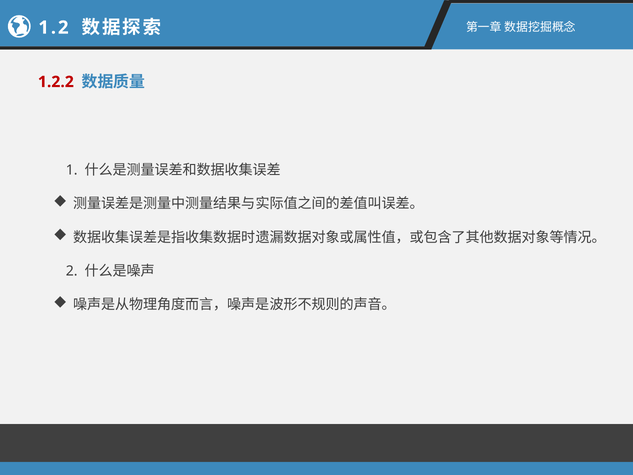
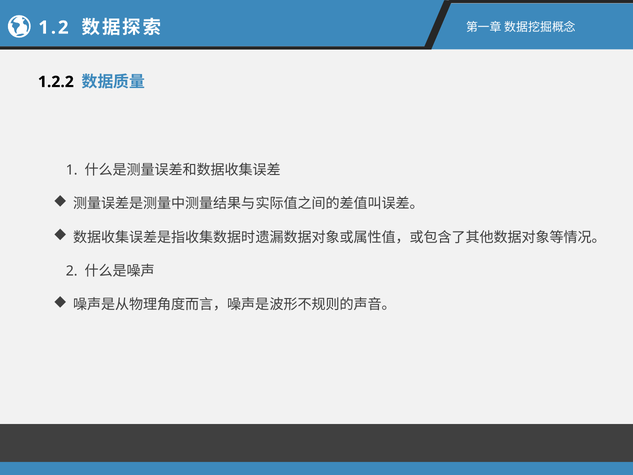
1.2.2 colour: red -> black (56, 82)
